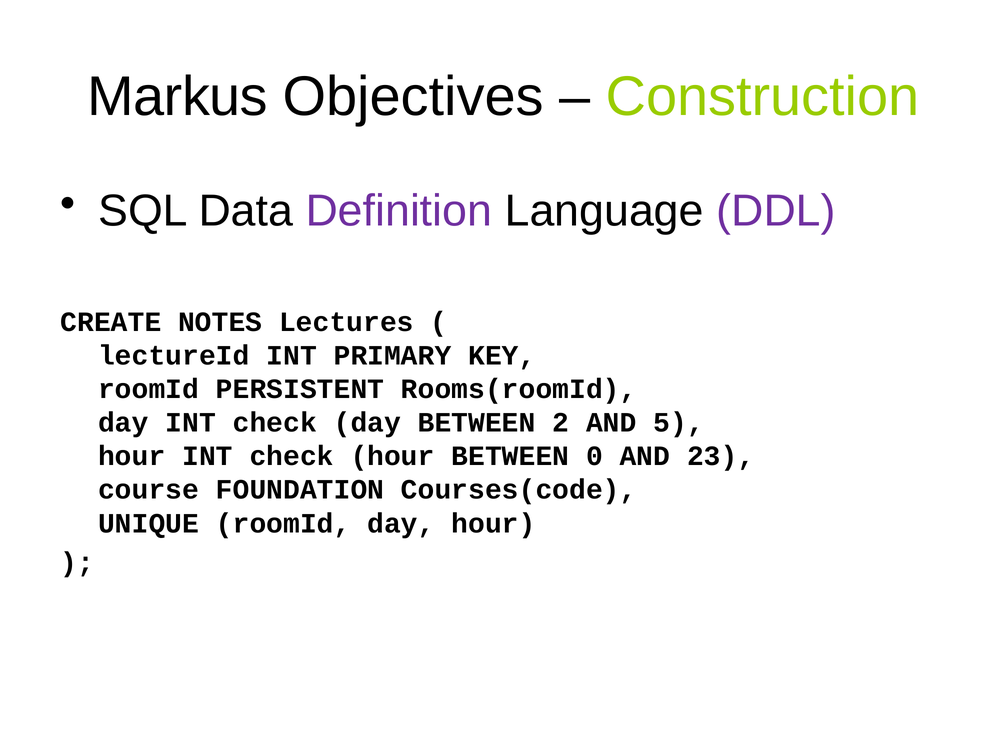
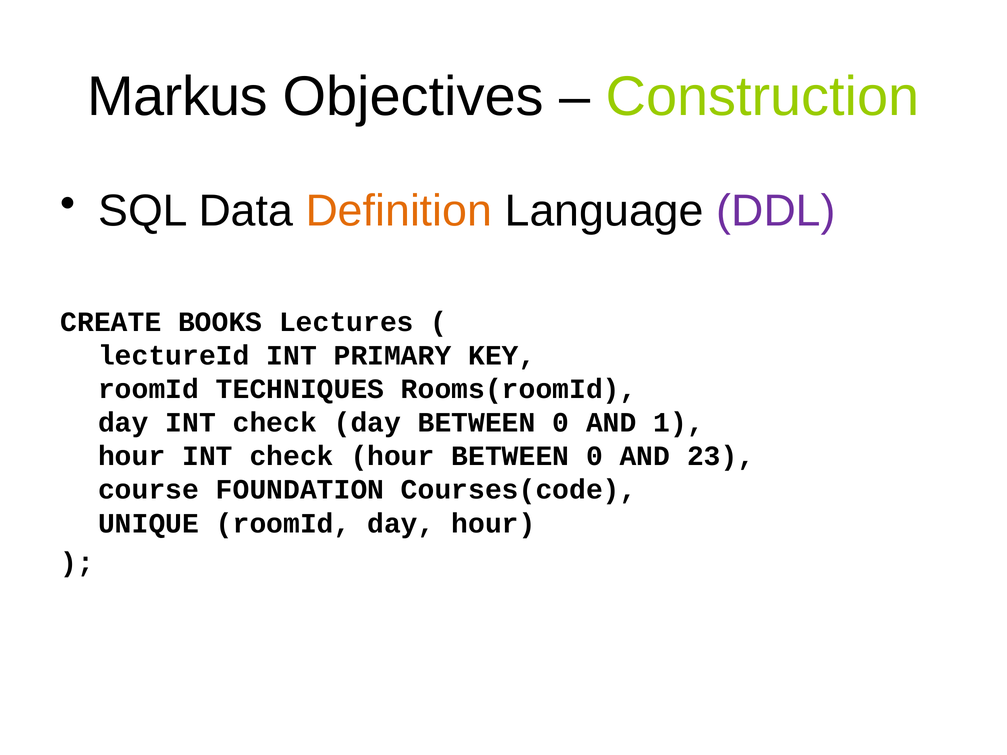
Definition colour: purple -> orange (399, 211)
NOTES: NOTES -> BOOKS (220, 322)
PERSISTENT: PERSISTENT -> TECHNIQUES (300, 389)
day BETWEEN 2: 2 -> 0 (561, 423)
5: 5 -> 1 (679, 423)
